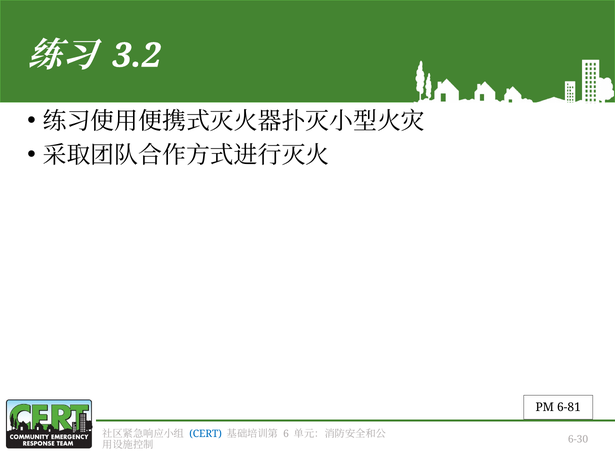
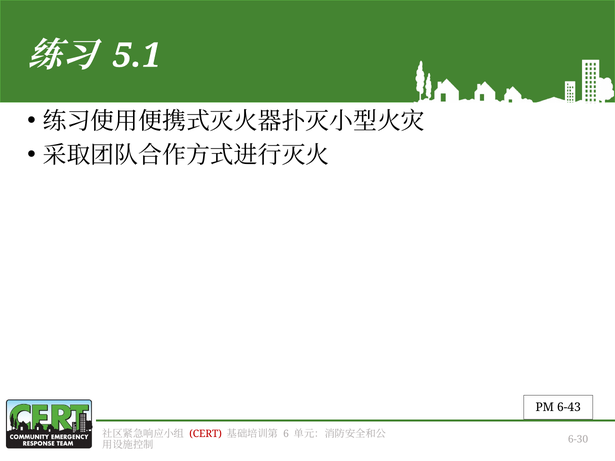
3.2: 3.2 -> 5.1 (137, 56)
6-81: 6-81 -> 6-43 (569, 407)
CERT colour: blue -> red (206, 434)
